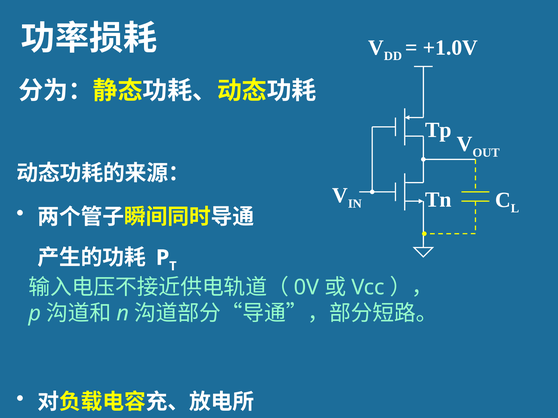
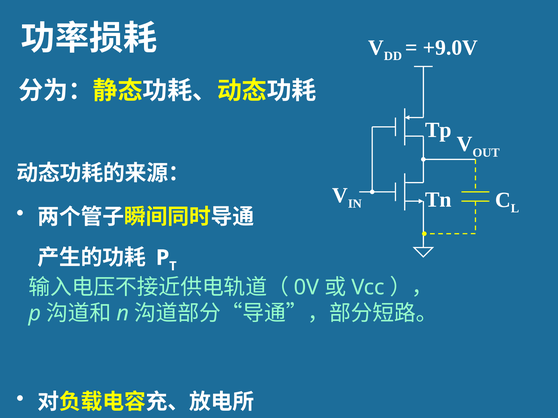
+1.0V: +1.0V -> +9.0V (450, 48)
